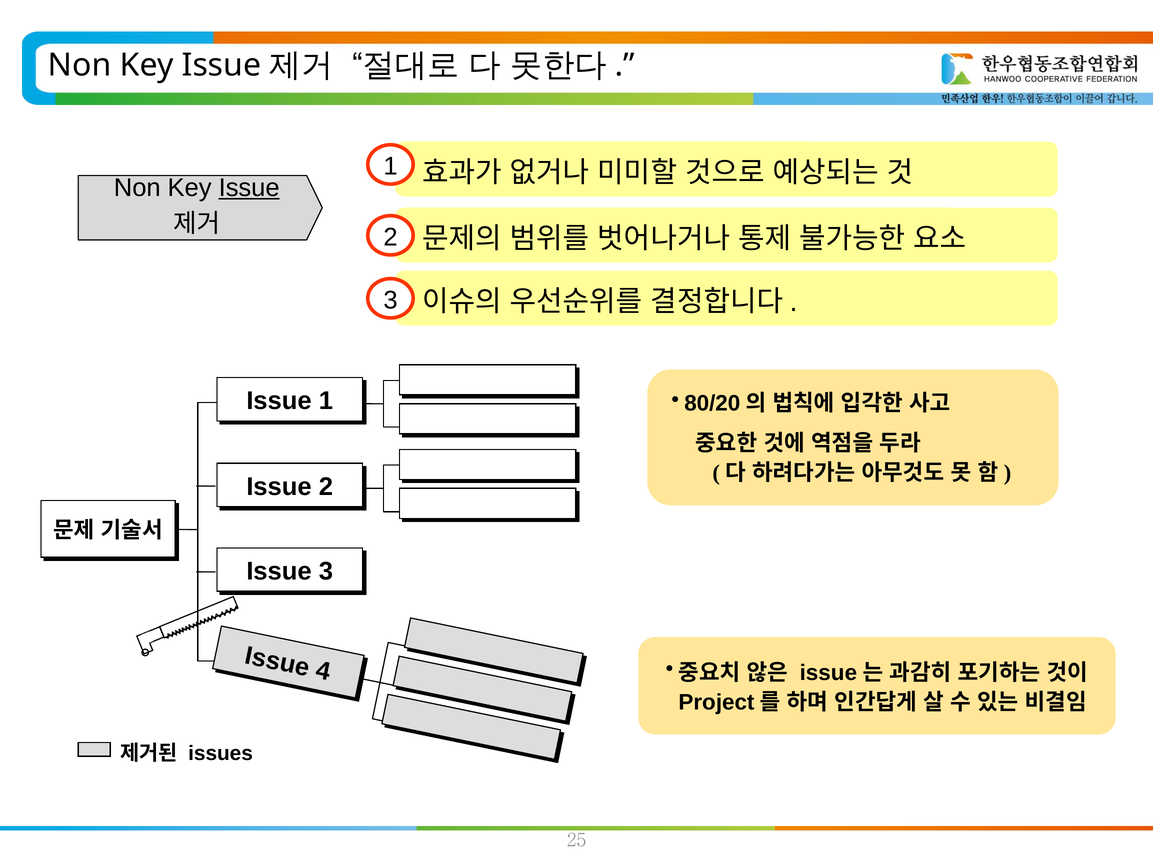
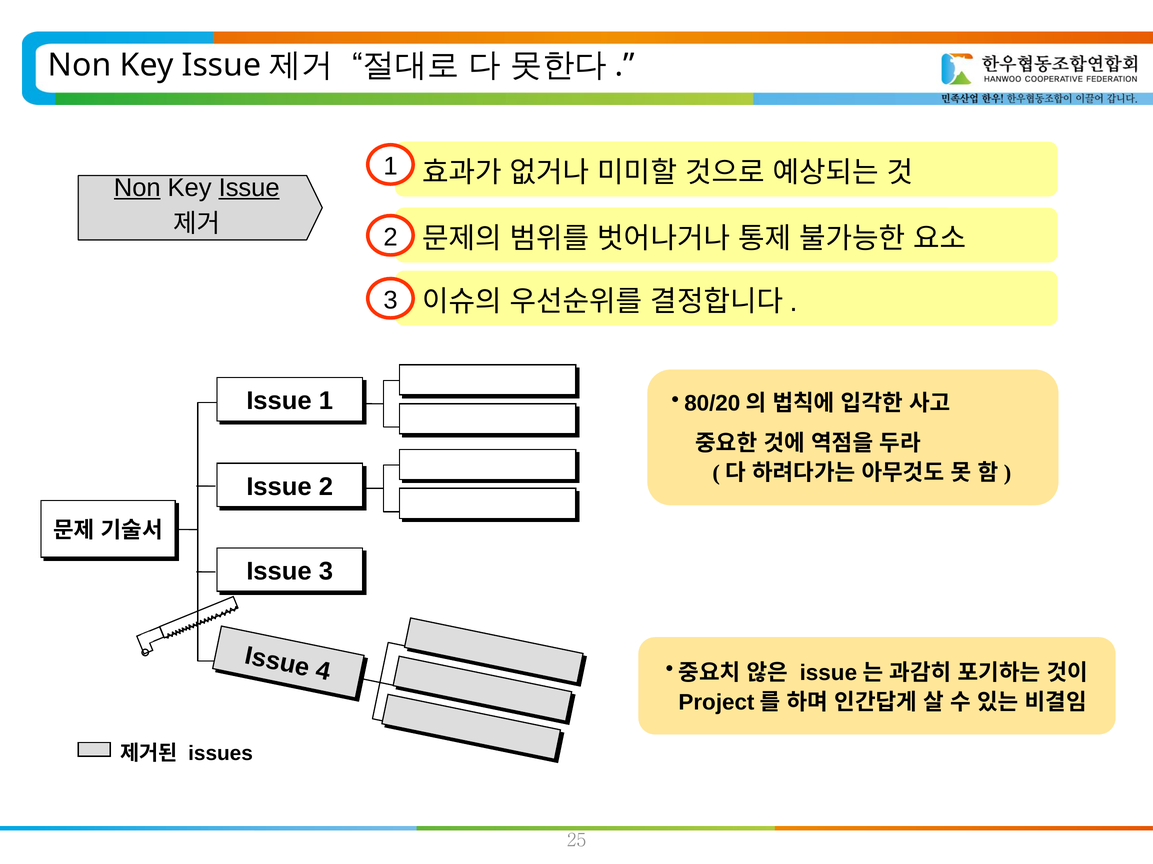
Non underline: none -> present (137, 188)
